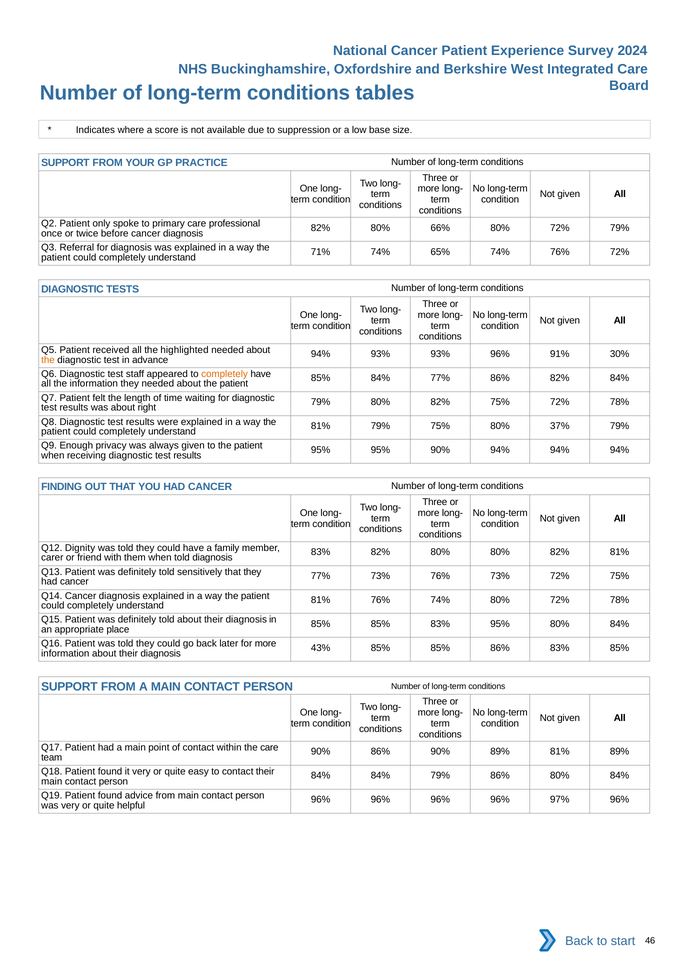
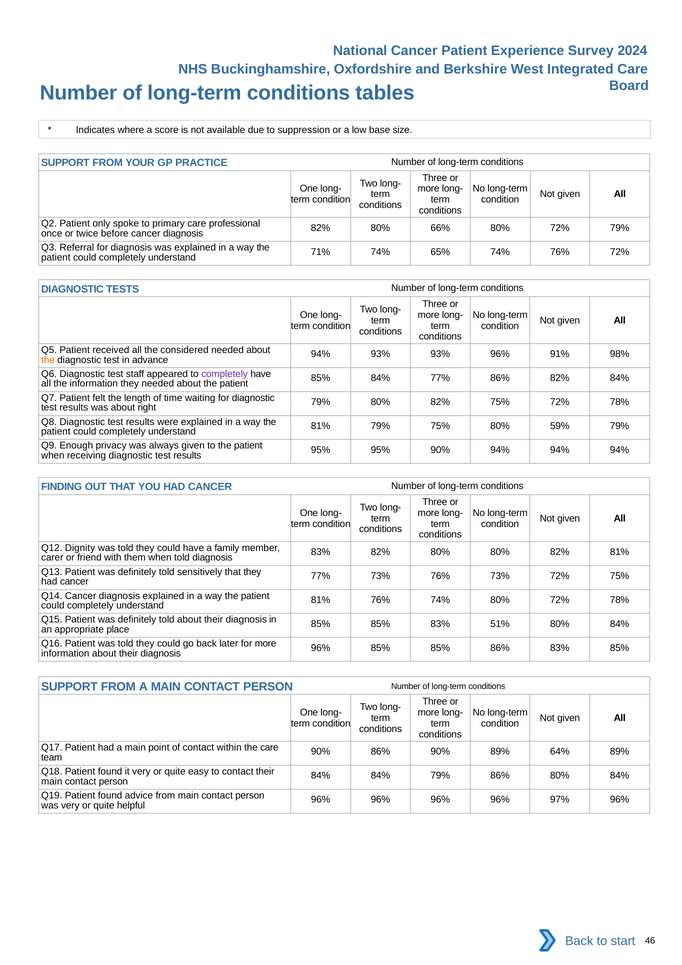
highlighted: highlighted -> considered (185, 350)
30%: 30% -> 98% (620, 354)
completely colour: orange -> purple (225, 374)
37%: 37% -> 59% (560, 426)
83% 95%: 95% -> 51% (500, 624)
43%: 43% -> 96% (321, 648)
89% 81%: 81% -> 64% (560, 752)
